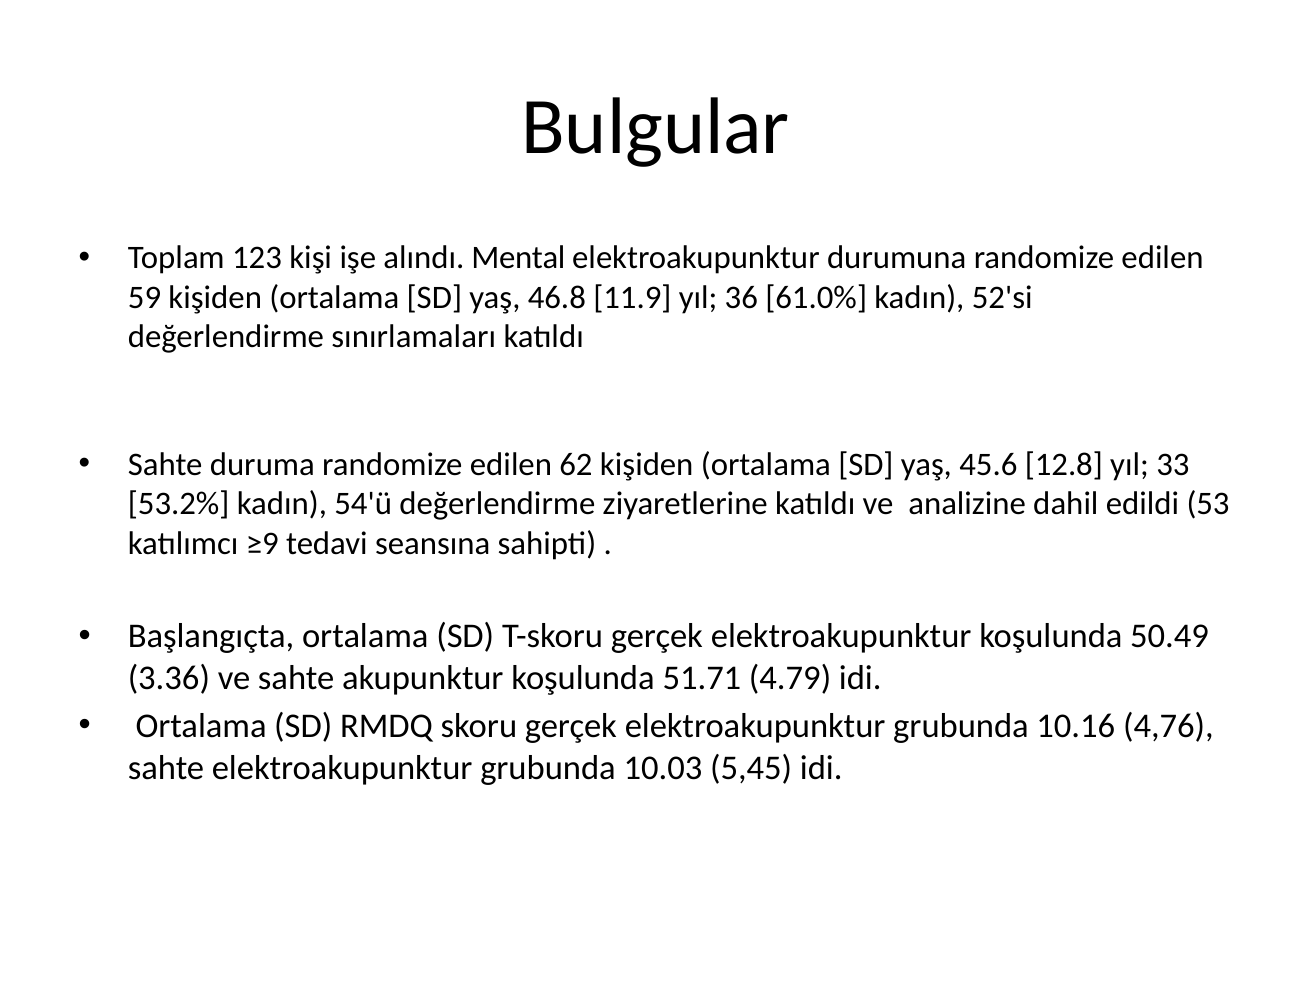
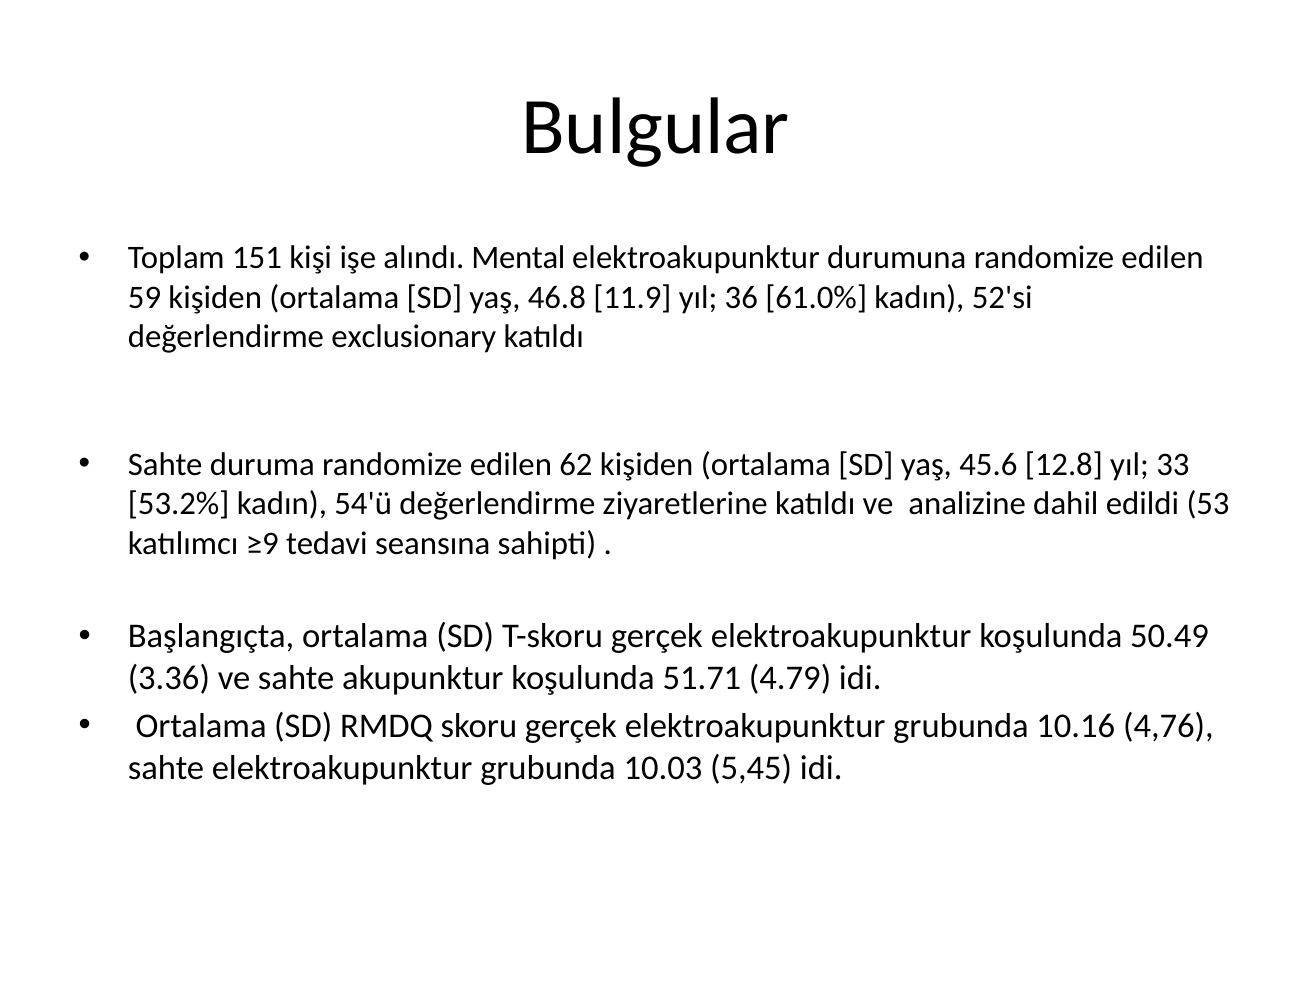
123: 123 -> 151 (257, 258)
sınırlamaları: sınırlamaları -> exclusionary (414, 337)
